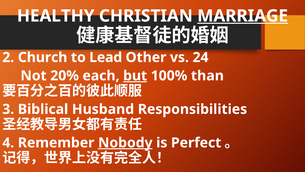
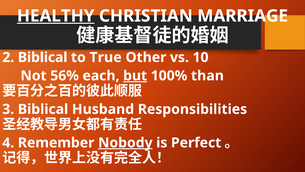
HEALTHY underline: none -> present (56, 16)
MARRIAGE underline: present -> none (243, 16)
2 Church: Church -> Biblical (43, 57)
Lead: Lead -> True (106, 57)
24: 24 -> 10 (201, 57)
20%: 20% -> 56% (65, 76)
